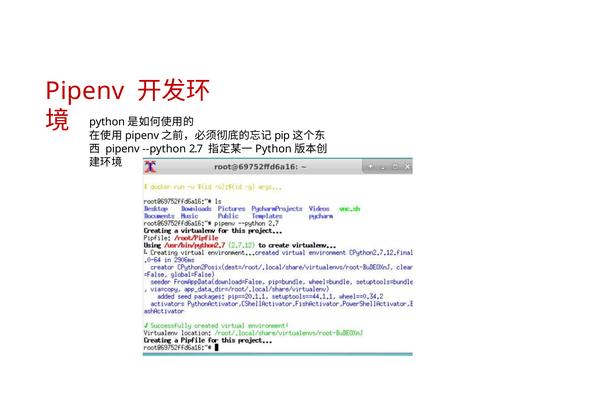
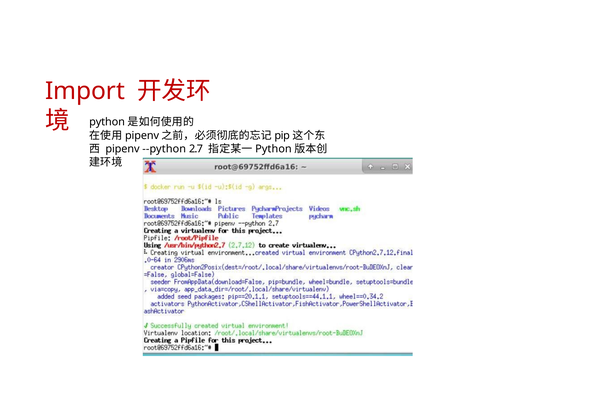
Pipenv: Pipenv -> Import (85, 91)
